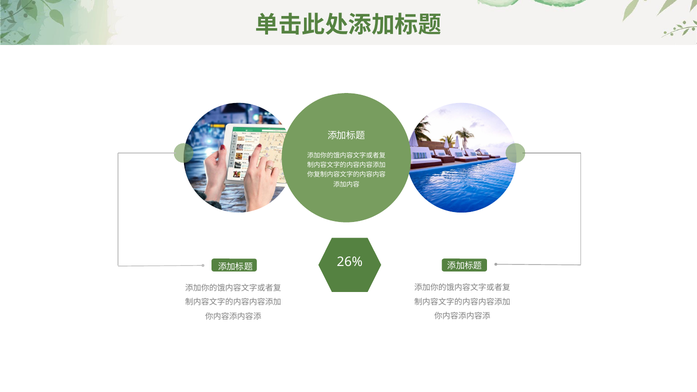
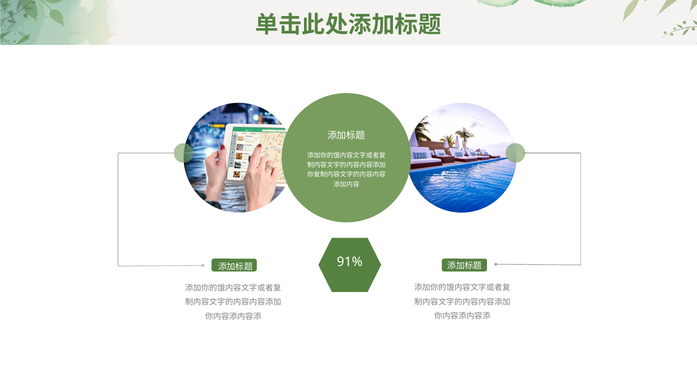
26%: 26% -> 91% (350, 262)
